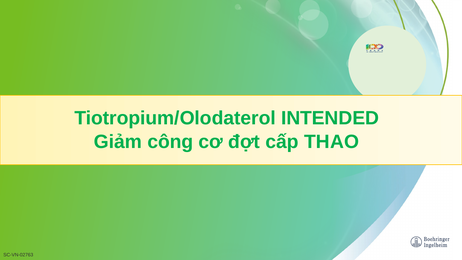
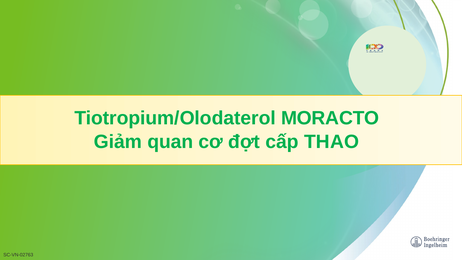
INTENDED: INTENDED -> MORACTO (330, 118)
công: công -> quan (170, 142)
